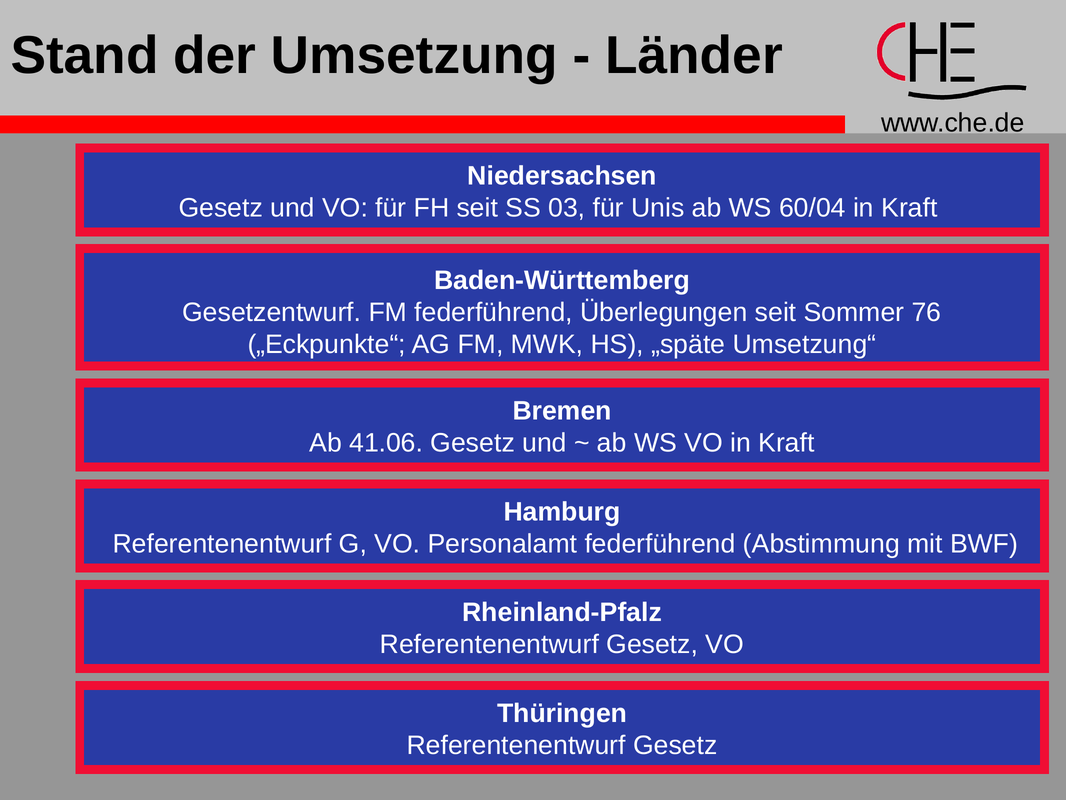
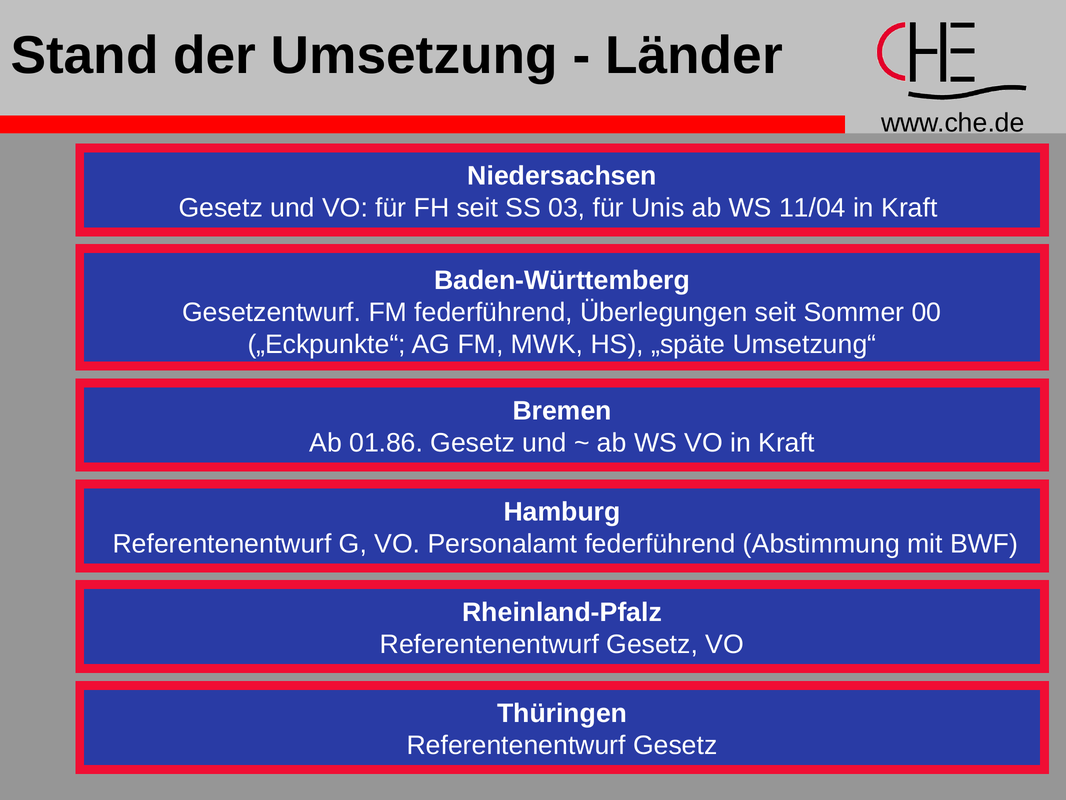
60/04: 60/04 -> 11/04 (812, 208)
76: 76 -> 00 (927, 312)
41.06: 41.06 -> 01.86 (386, 443)
